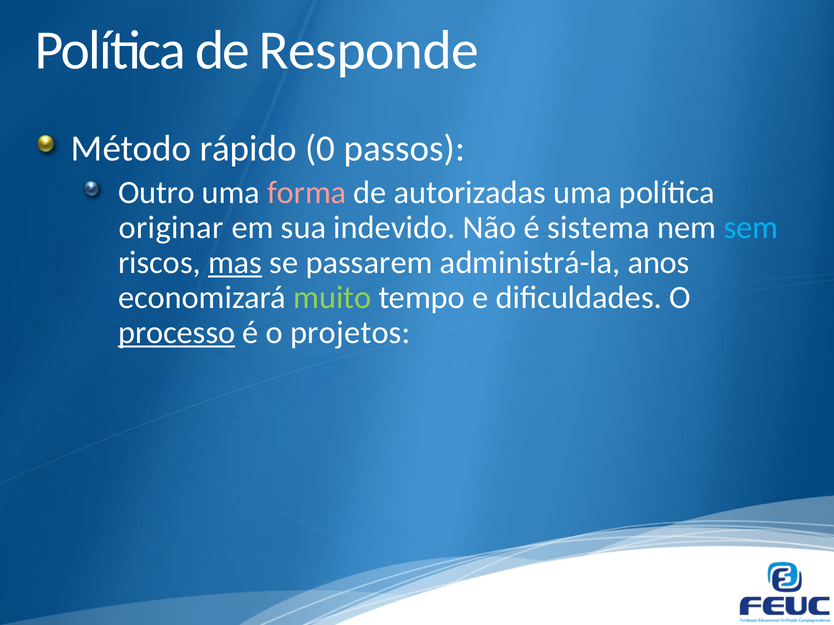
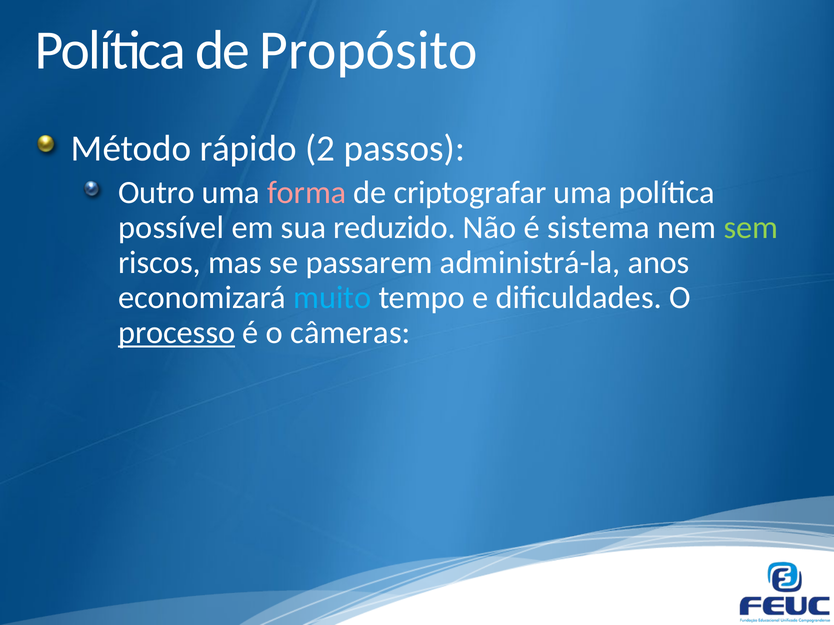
Responde: Responde -> Propósito (369, 51)
0: 0 -> 2 (320, 149)
autorizadas: autorizadas -> criptografar (470, 193)
originar: originar -> possível (171, 228)
indevido: indevido -> reduzido (395, 228)
sem colour: light blue -> light green (751, 228)
mas underline: present -> none (235, 263)
muito colour: light green -> light blue (332, 298)
projetos: projetos -> câmeras (350, 333)
